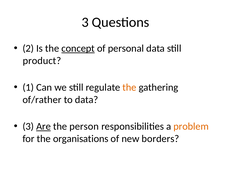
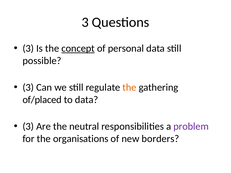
2: 2 -> 3 (28, 48)
product: product -> possible (42, 61)
1: 1 -> 3 (28, 88)
of/rather: of/rather -> of/placed (42, 100)
Are underline: present -> none (44, 127)
person: person -> neutral (84, 127)
problem colour: orange -> purple (191, 127)
